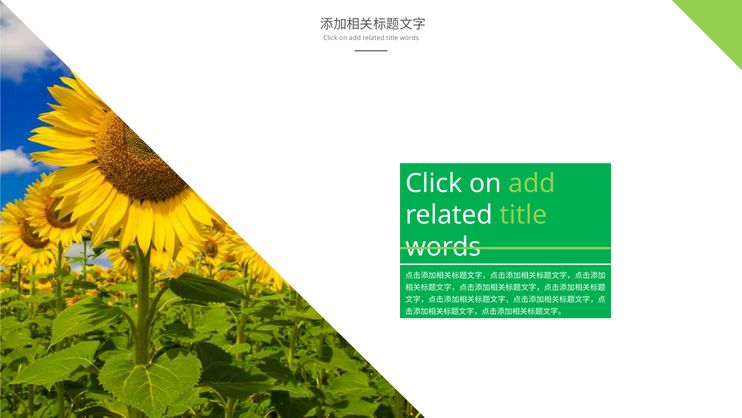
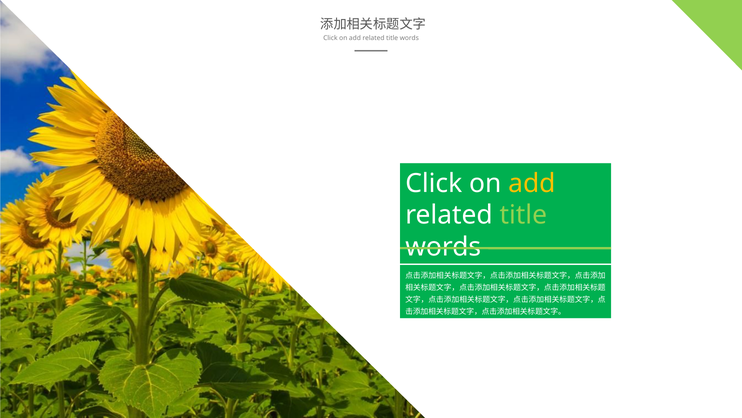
add colour: light green -> yellow (532, 183)
